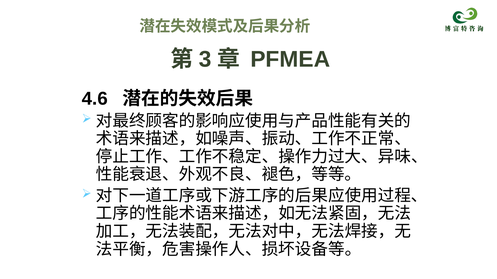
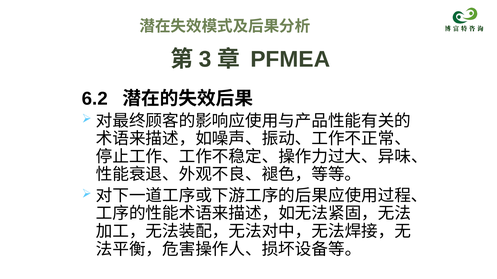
4.6: 4.6 -> 6.2 (95, 99)
